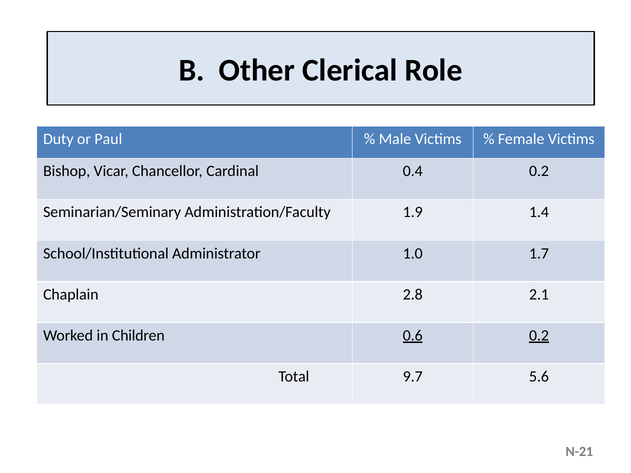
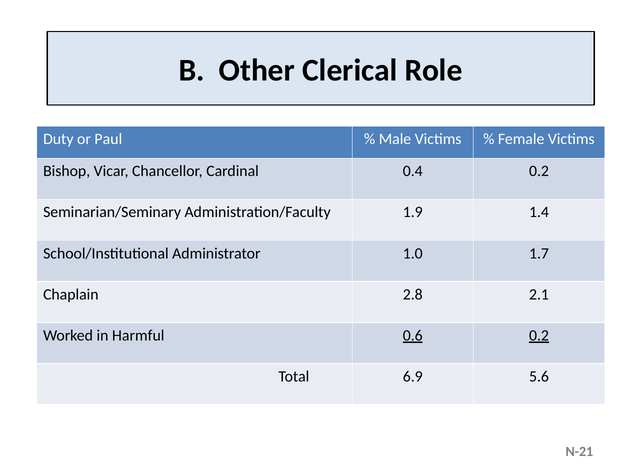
Children: Children -> Harmful (138, 336)
9.7: 9.7 -> 6.9 (413, 377)
